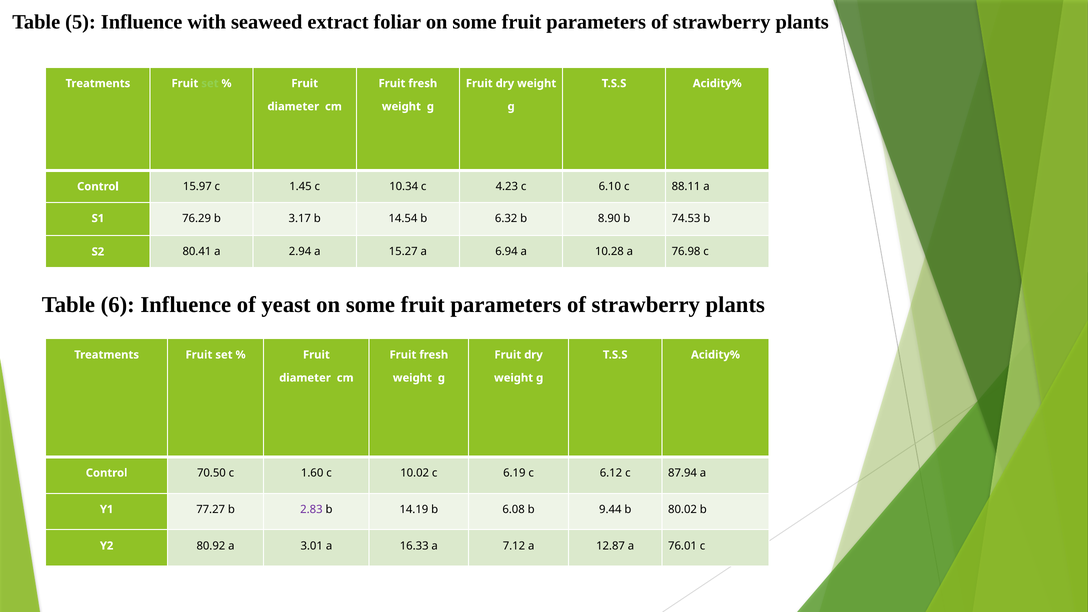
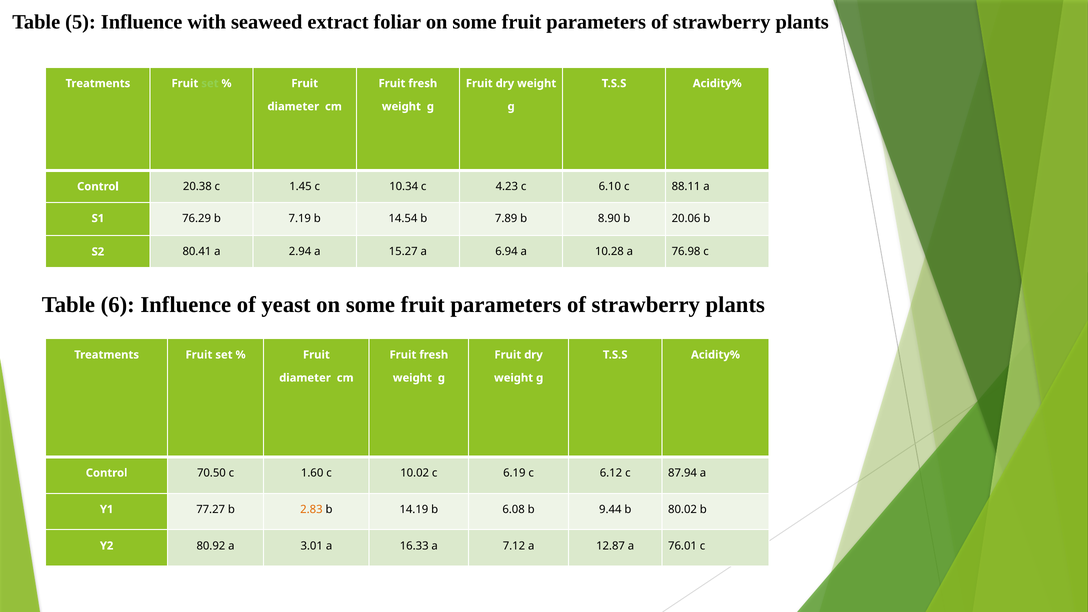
15.97: 15.97 -> 20.38 (197, 187)
3.17: 3.17 -> 7.19 (300, 218)
6.32: 6.32 -> 7.89 (506, 218)
74.53: 74.53 -> 20.06 (686, 218)
2.83 colour: purple -> orange (311, 509)
